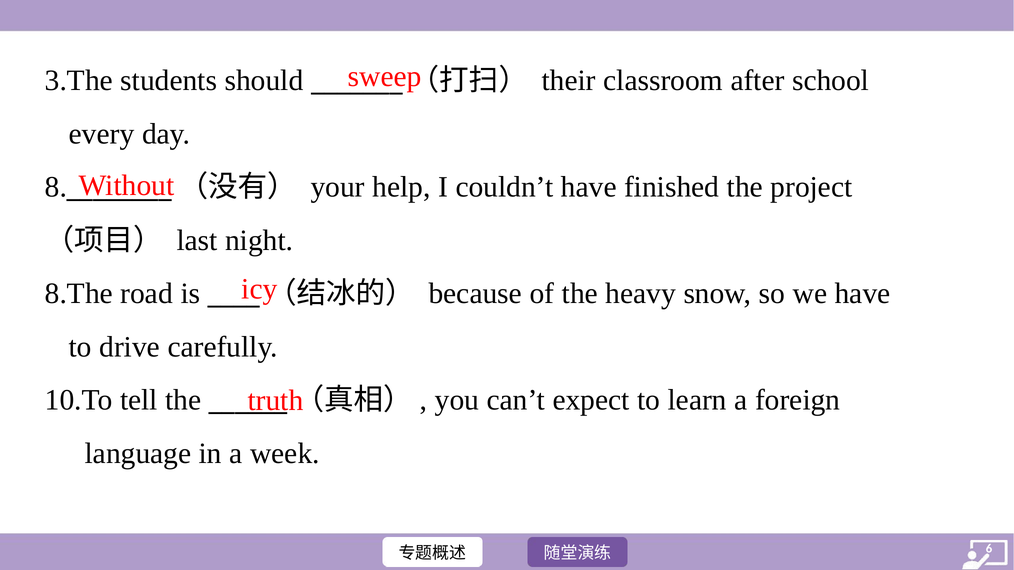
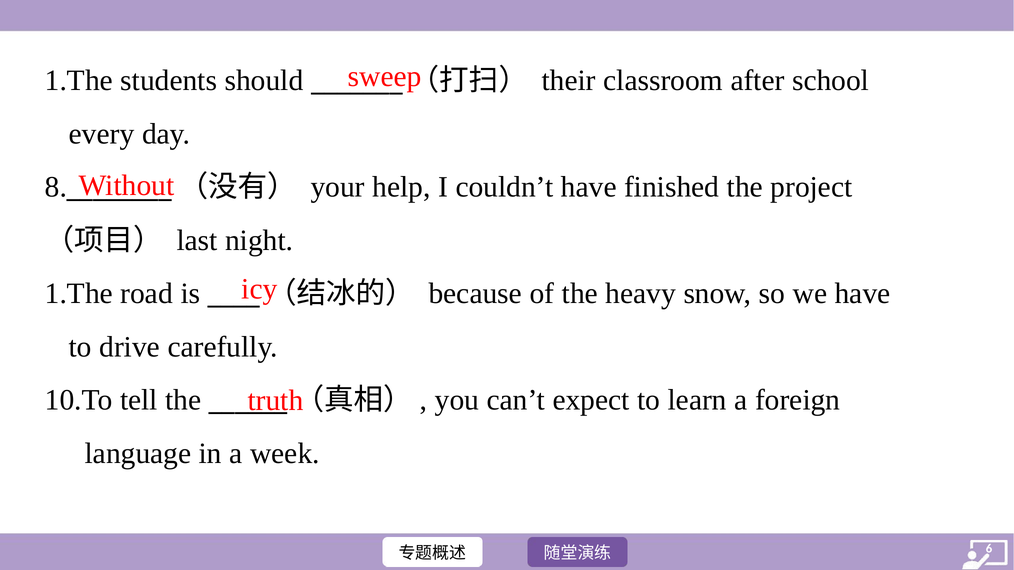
3.The: 3.The -> 1.The (79, 81)
8.The: 8.The -> 1.The (79, 294)
